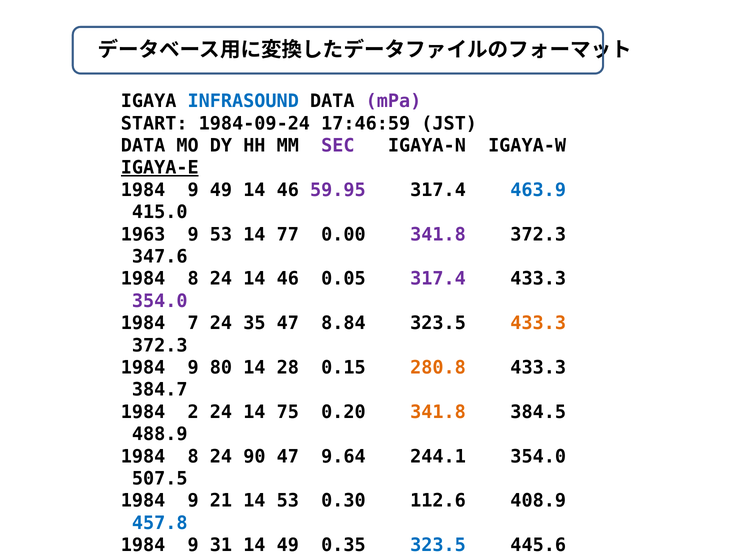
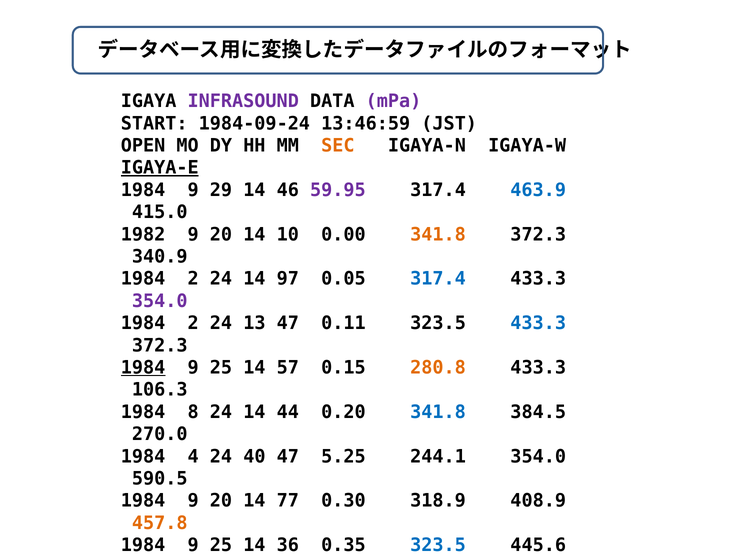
INFRASOUND colour: blue -> purple (243, 101)
17:46:59: 17:46:59 -> 13:46:59 (366, 123)
DATA: DATA -> OPEN (143, 146)
SEC colour: purple -> orange (338, 146)
9 49: 49 -> 29 (221, 190)
1963: 1963 -> 1982 (143, 234)
53: 53 -> 20 (221, 234)
77: 77 -> 10 (288, 234)
341.8 colour: purple -> orange (438, 234)
347.6: 347.6 -> 340.9 (160, 257)
8: 8 -> 2 (193, 279)
24 14 46: 46 -> 97 (288, 279)
317.4 colour: purple -> blue (438, 279)
7: 7 -> 2 (193, 323)
35: 35 -> 13 (254, 323)
8.84: 8.84 -> 0.11 (343, 323)
433.3 colour: orange -> blue (538, 323)
1984 underline: none -> present (143, 368)
80: 80 -> 25 (221, 368)
28: 28 -> 57 (288, 368)
384.7: 384.7 -> 106.3 (160, 390)
2: 2 -> 8 (193, 412)
75: 75 -> 44 (288, 412)
341.8 colour: orange -> blue (438, 412)
488.9: 488.9 -> 270.0 (160, 434)
8: 8 -> 4 (193, 456)
90: 90 -> 40 (254, 456)
9.64: 9.64 -> 5.25 (343, 456)
507.5: 507.5 -> 590.5 (160, 479)
1984 9 21: 21 -> 20 (221, 501)
14 53: 53 -> 77 (288, 501)
112.6: 112.6 -> 318.9 (438, 501)
457.8 colour: blue -> orange (160, 523)
31: 31 -> 25 (221, 545)
14 49: 49 -> 36 (288, 545)
